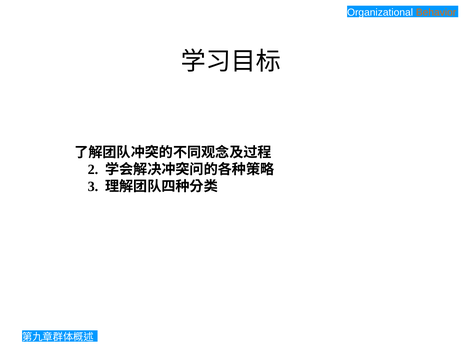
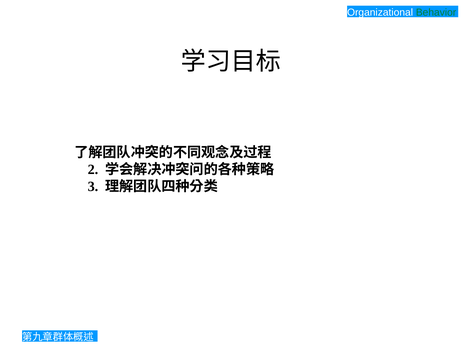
Behavior colour: orange -> green (436, 13)
